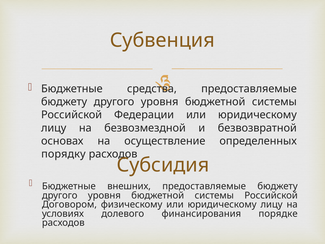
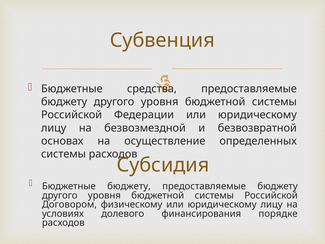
порядку: порядку -> системы (63, 154)
Бюджетные внешних: внешних -> бюджету (129, 186)
